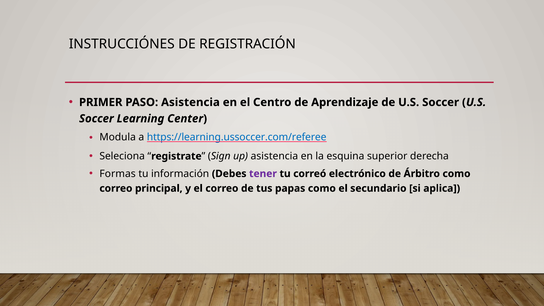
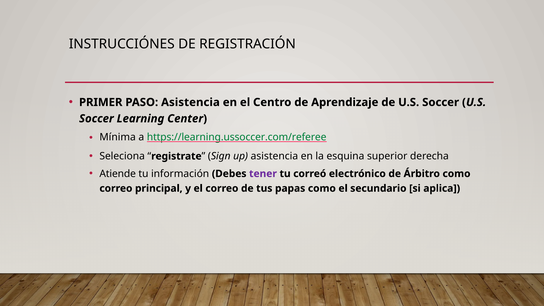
Modula: Modula -> Mínima (118, 137)
https://learning.ussoccer.com/referee colour: blue -> green (237, 137)
Formas: Formas -> Atiende (118, 174)
